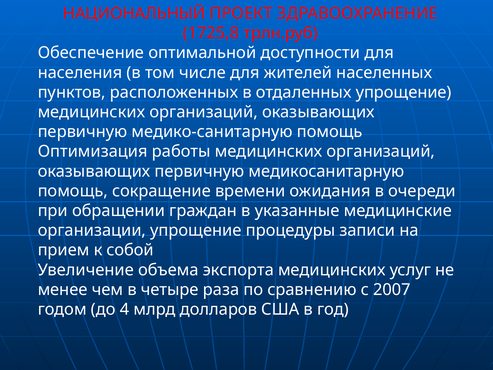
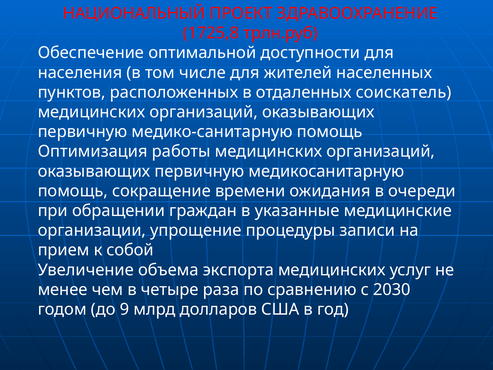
отдаленных упрощение: упрощение -> соискатель (404, 92)
2007: 2007 -> 2030 (392, 290)
4: 4 -> 9 (125, 309)
